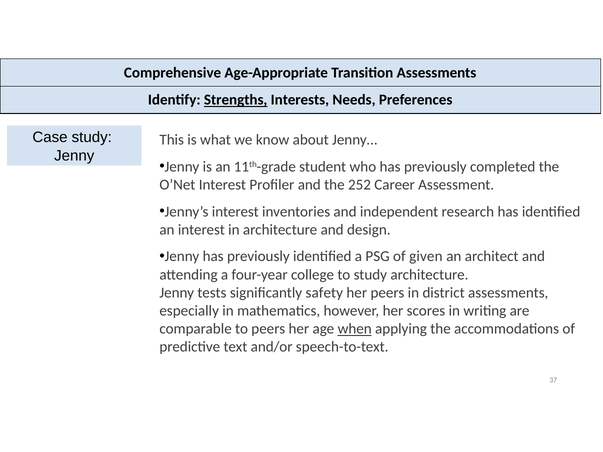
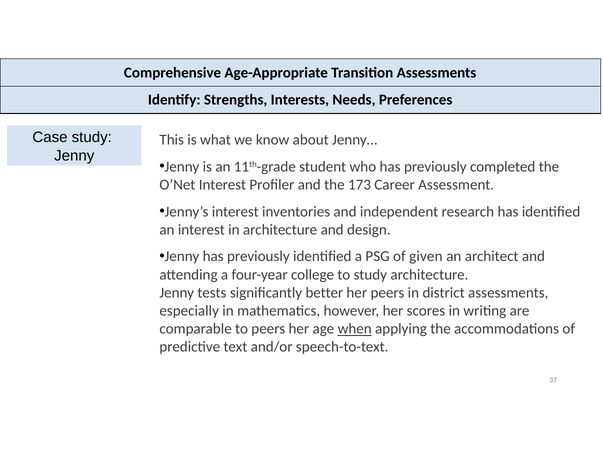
Strengths underline: present -> none (236, 100)
252: 252 -> 173 (360, 185)
safety: safety -> better (324, 293)
